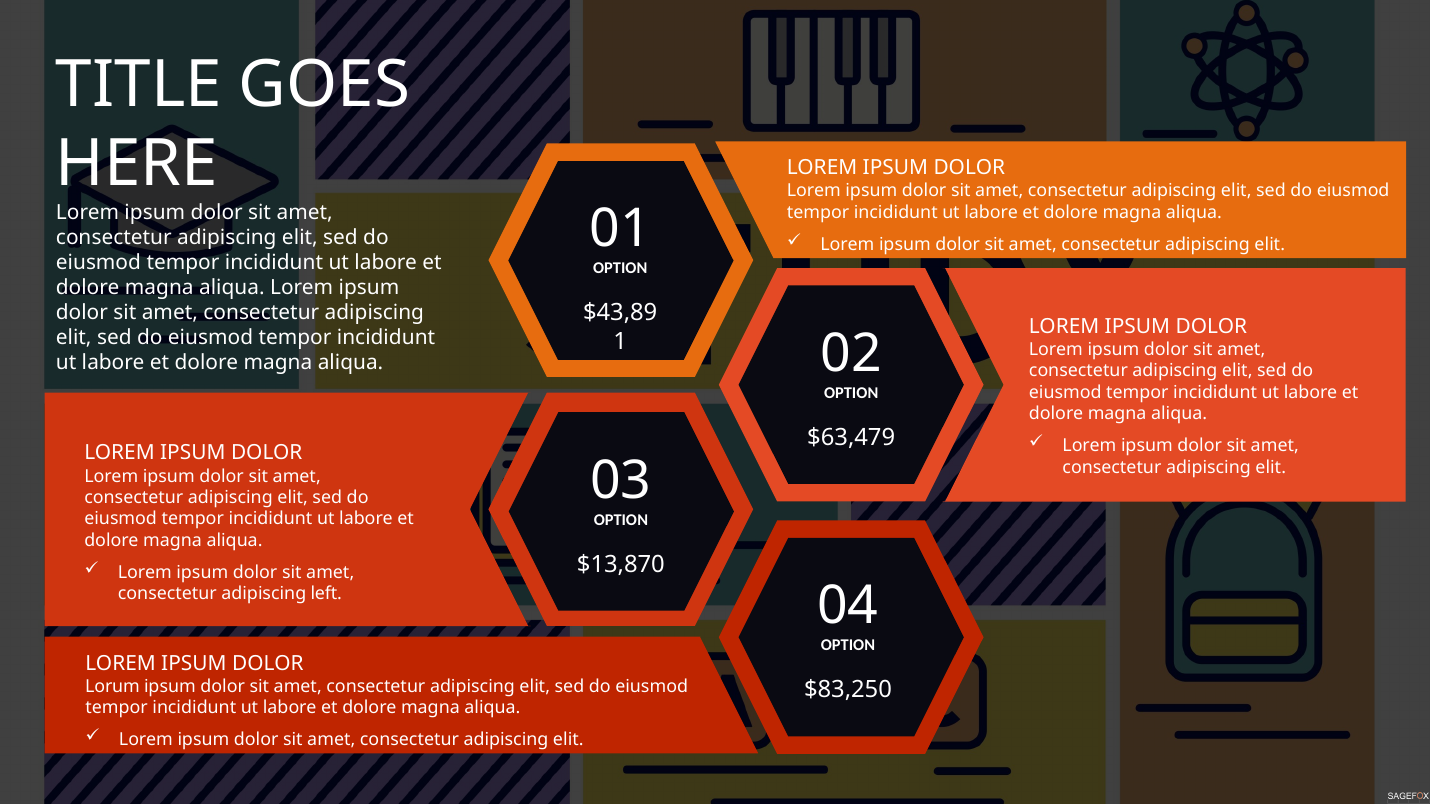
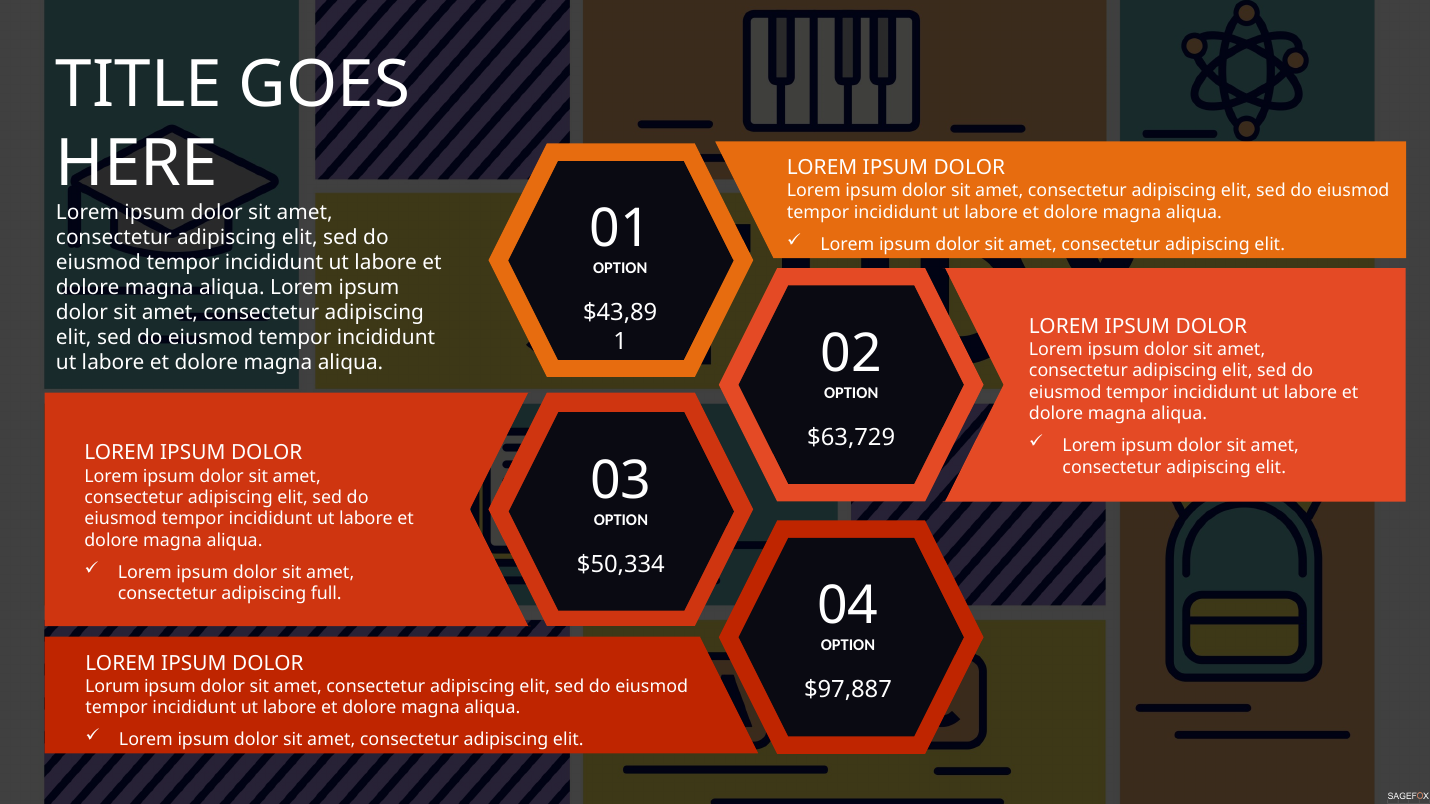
$63,479: $63,479 -> $63,729 (851, 438)
$13,870: $13,870 -> $50,334 (621, 564)
left: left -> full (326, 594)
$83,250: $83,250 -> $97,887 (848, 690)
